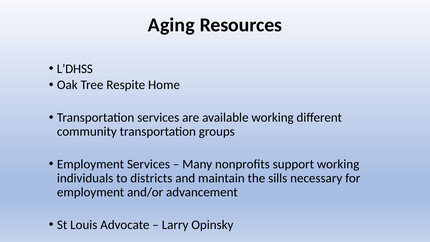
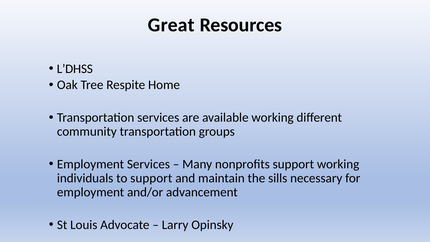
Aging: Aging -> Great (171, 25)
to districts: districts -> support (151, 178)
